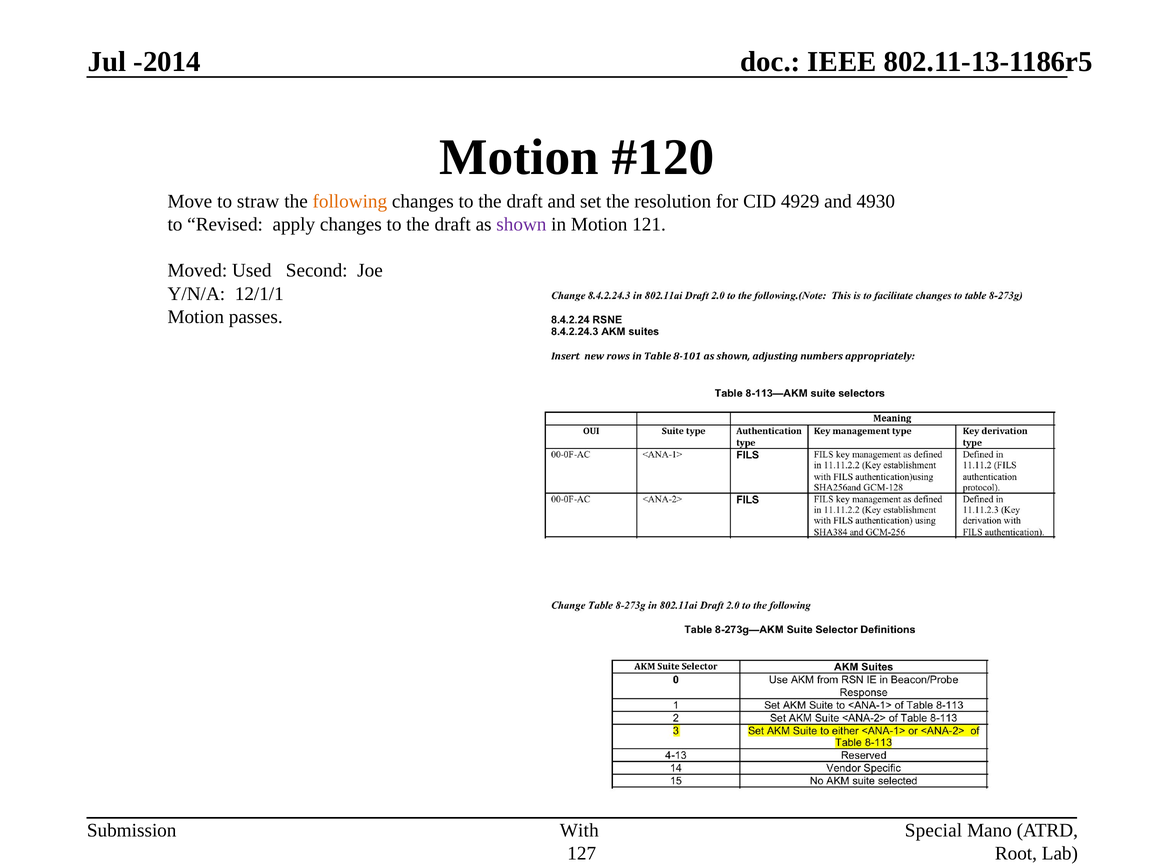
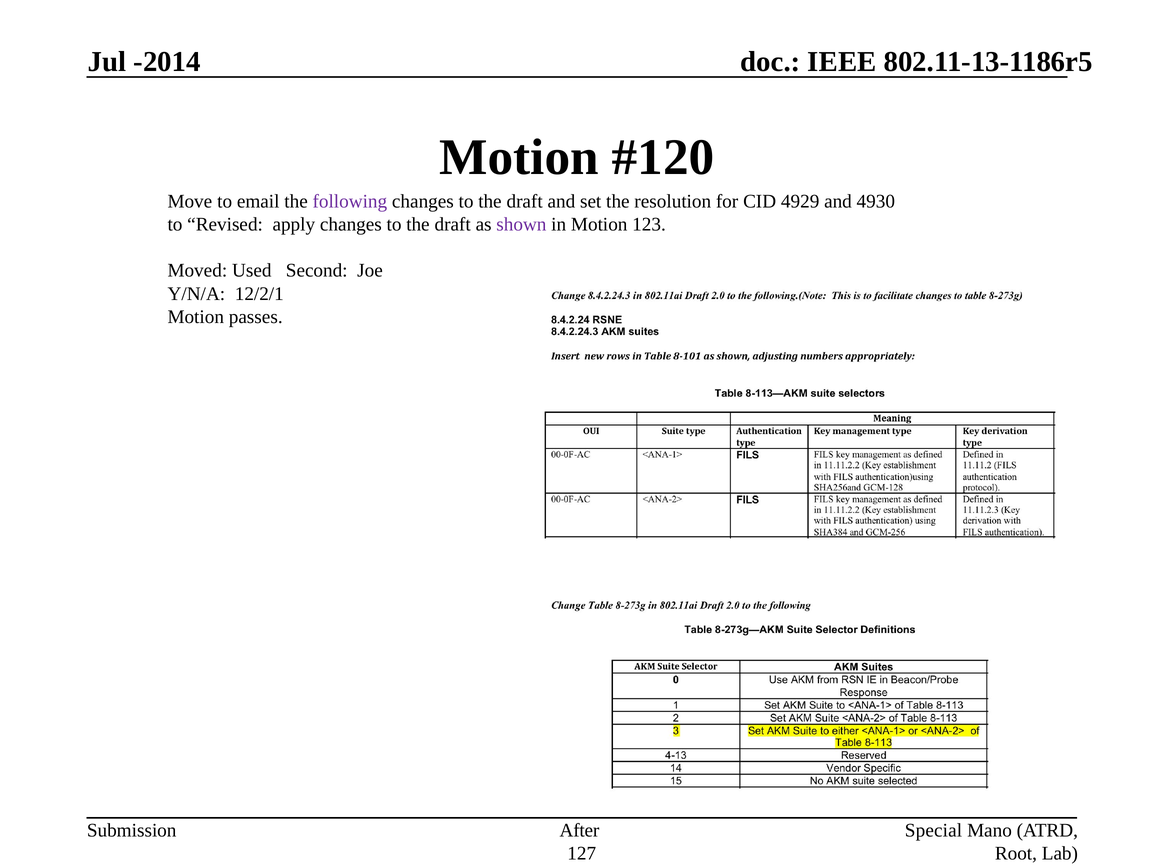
straw: straw -> email (258, 201)
following colour: orange -> purple (350, 201)
121: 121 -> 123 (649, 224)
12/1/1: 12/1/1 -> 12/2/1 (259, 294)
With: With -> After (579, 830)
